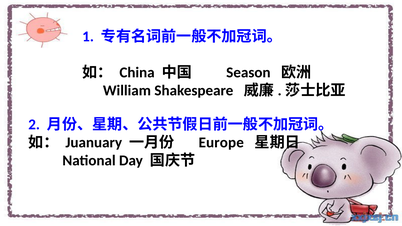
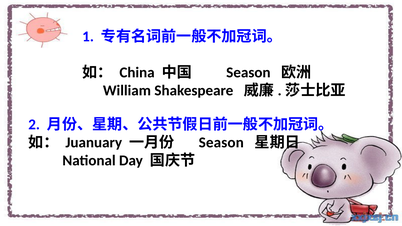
Europe: Europe -> Season (221, 143)
